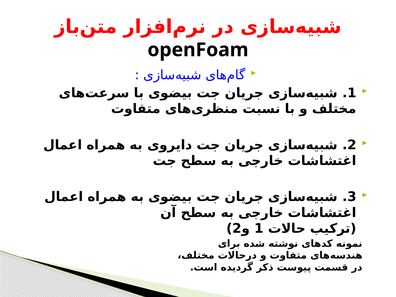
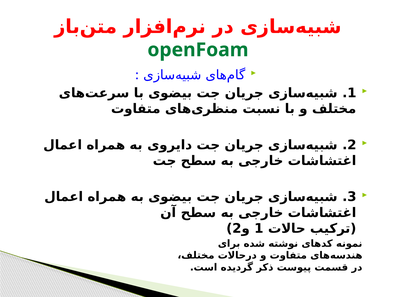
openFoam colour: black -> green (198, 50)
